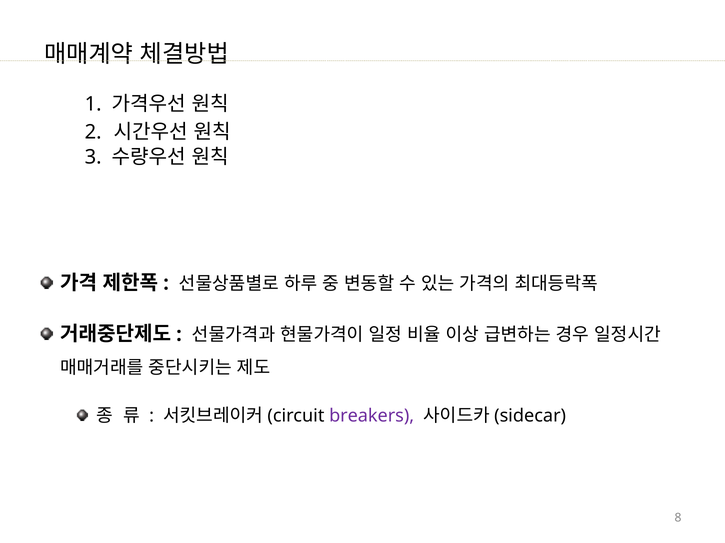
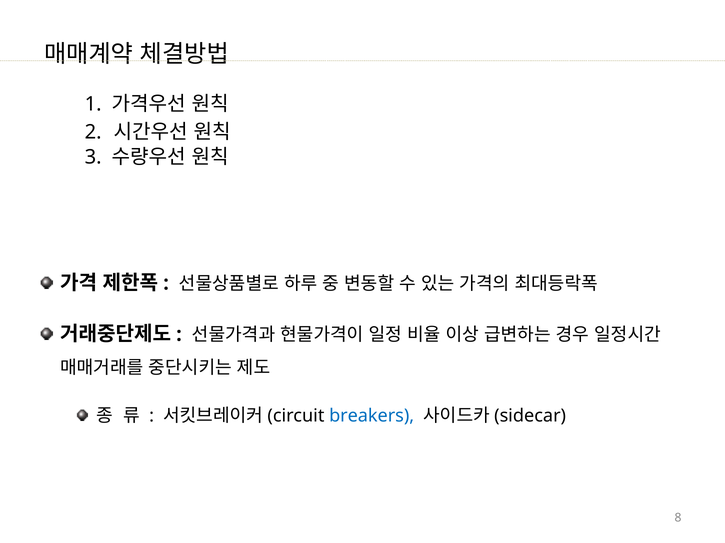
breakers colour: purple -> blue (372, 416)
